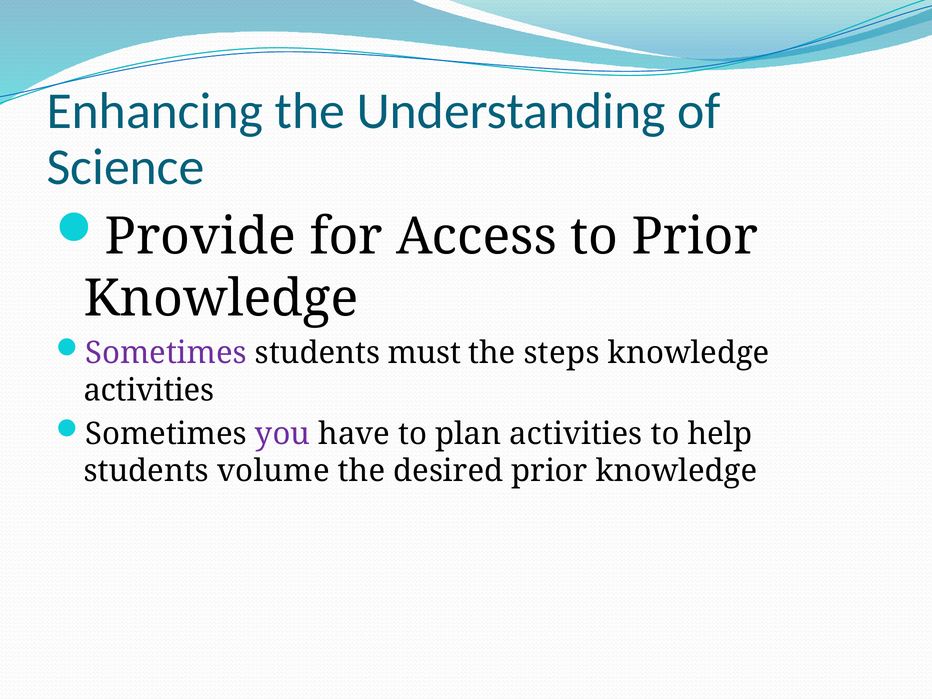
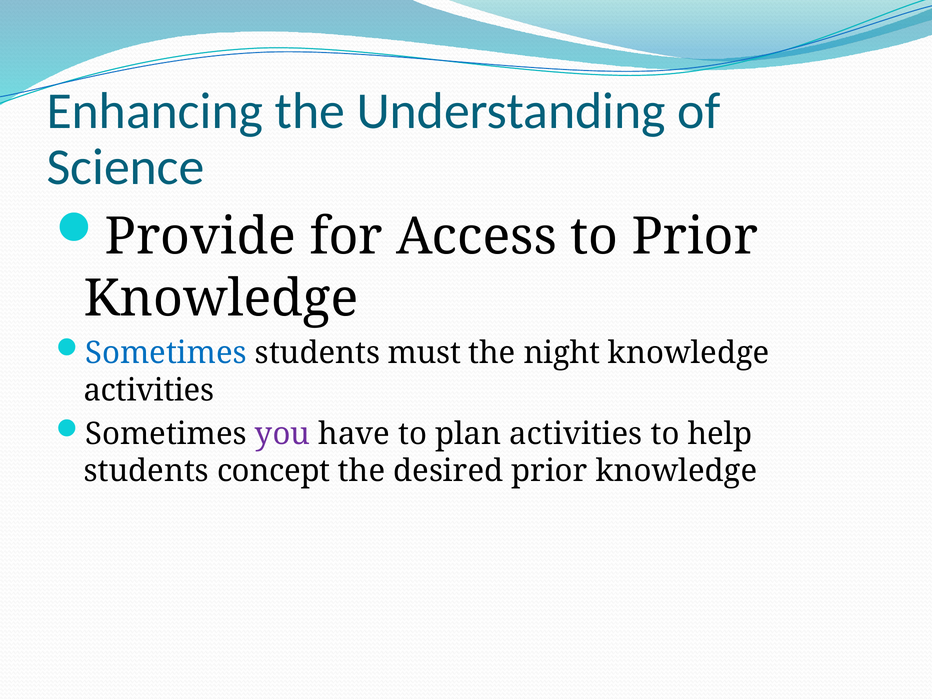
Sometimes colour: purple -> blue (166, 353)
steps: steps -> night (562, 353)
volume: volume -> concept (274, 471)
